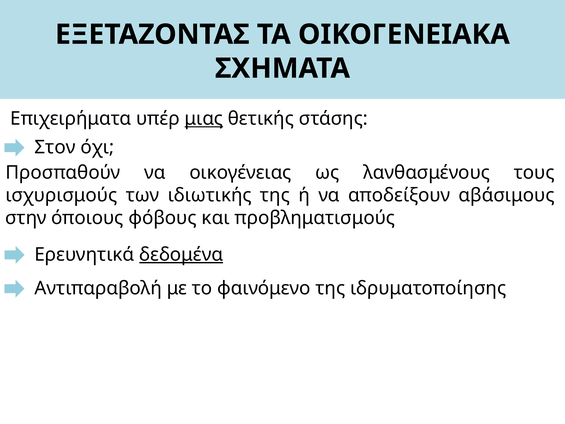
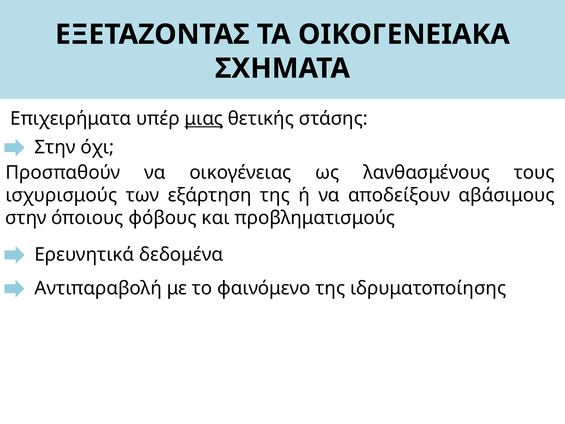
Στον: Στον -> Στην (55, 147)
ιδιωτικής: ιδιωτικής -> εξάρτηση (210, 195)
δεδομένα underline: present -> none (181, 254)
